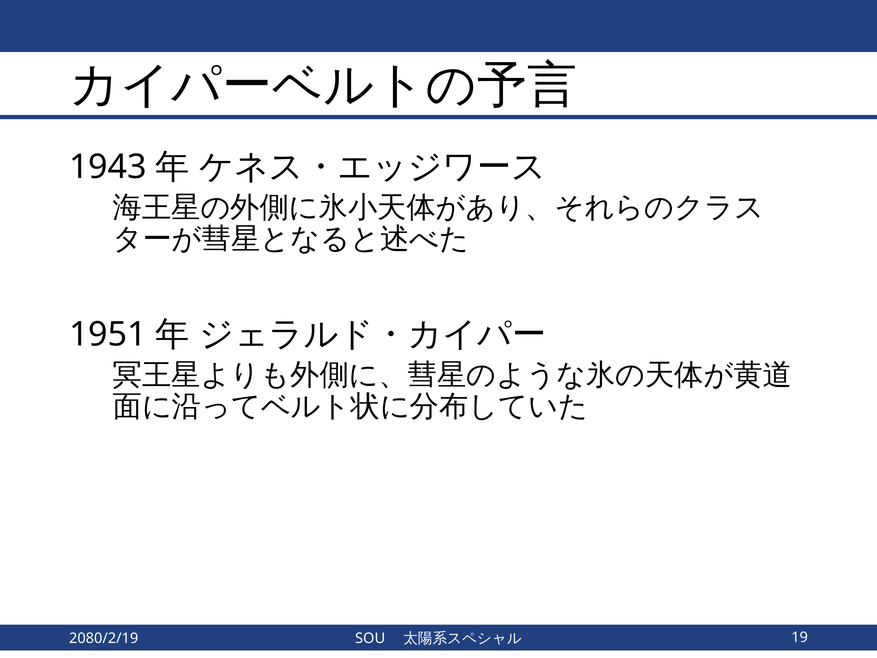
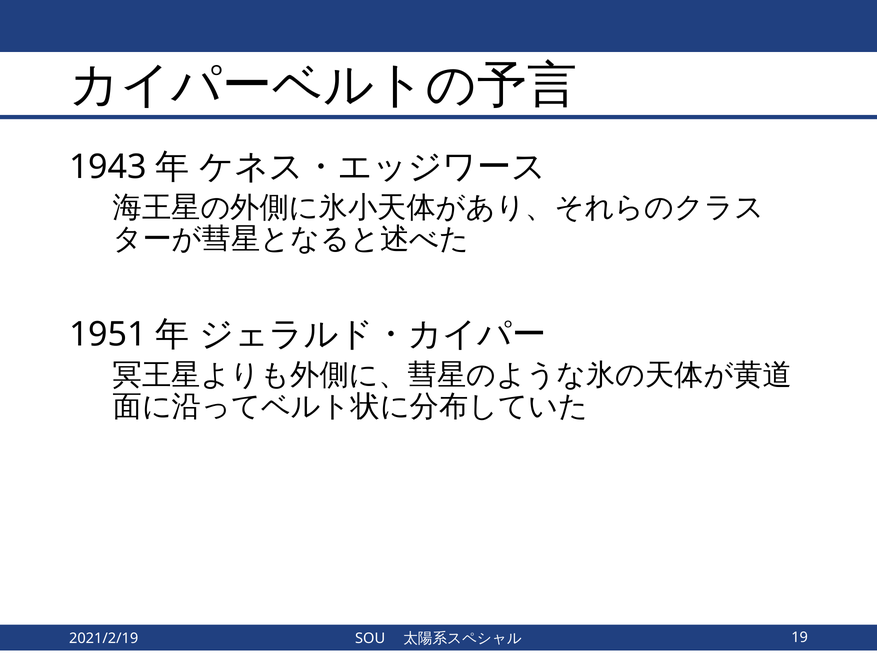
2080/2/19: 2080/2/19 -> 2021/2/19 (104, 638)
